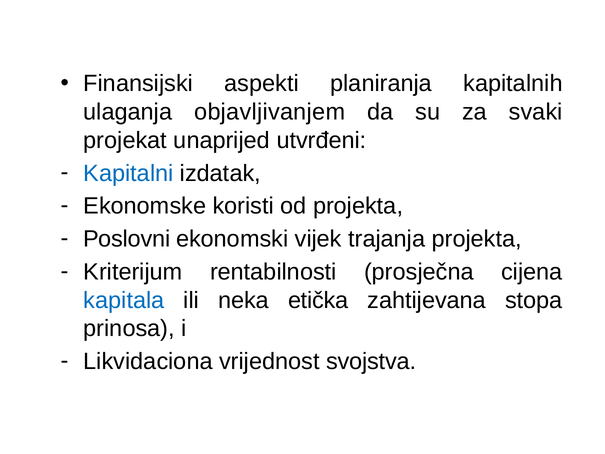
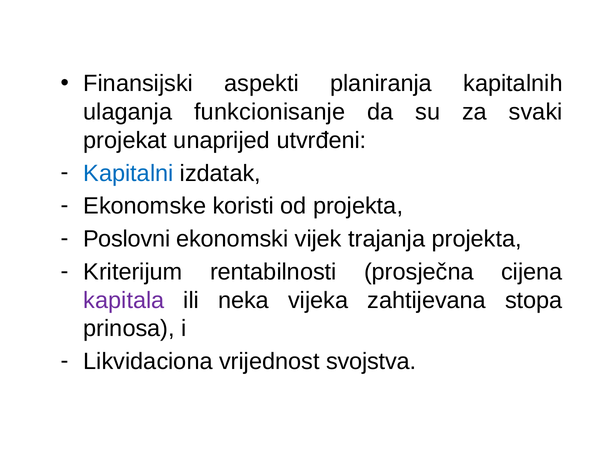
objavljivanjem: objavljivanjem -> funkcionisanje (270, 112)
kapitala colour: blue -> purple (124, 300)
etička: etička -> vijeka (318, 300)
